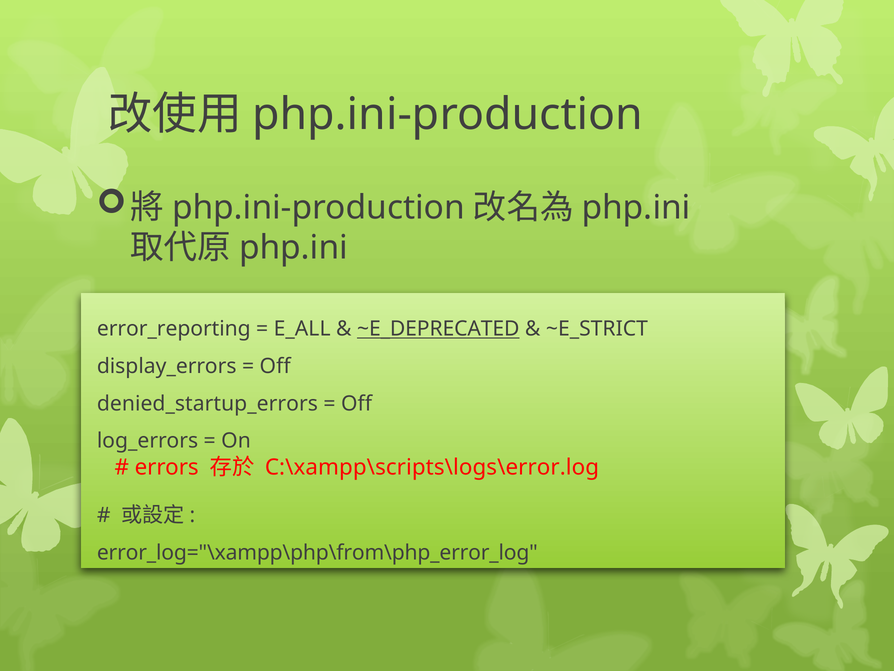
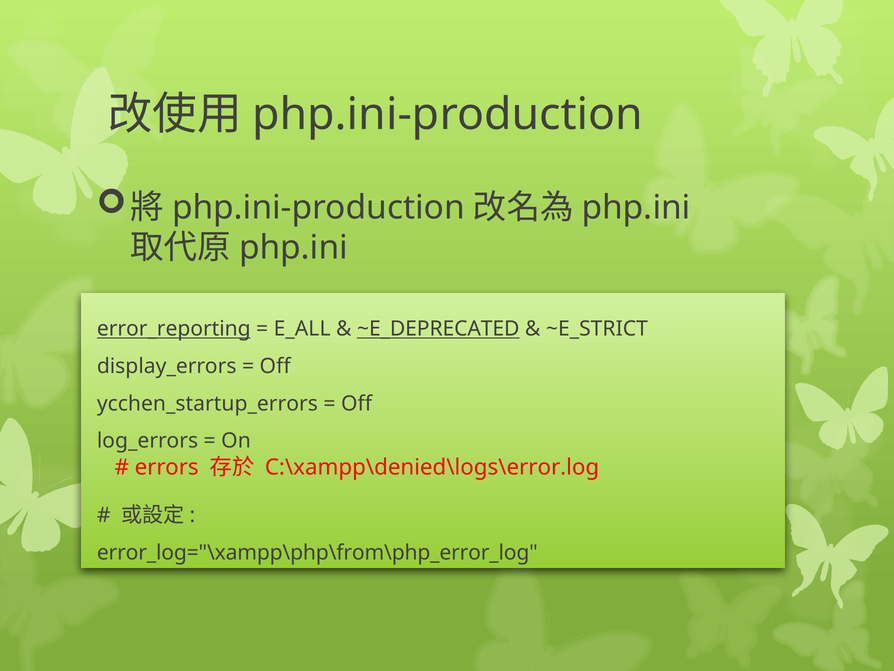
error_reporting underline: none -> present (174, 329)
denied_startup_errors: denied_startup_errors -> ycchen_startup_errors (207, 403)
C:\xampp\scripts\logs\error.log: C:\xampp\scripts\logs\error.log -> C:\xampp\denied\logs\error.log (432, 467)
